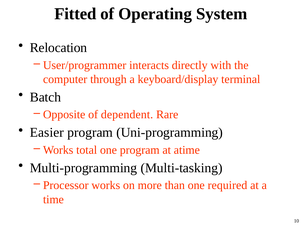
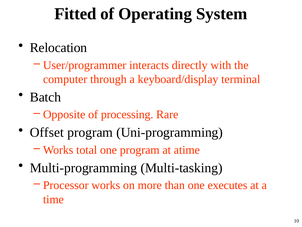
dependent: dependent -> processing (127, 114)
Easier: Easier -> Offset (47, 132)
required: required -> executes (228, 185)
